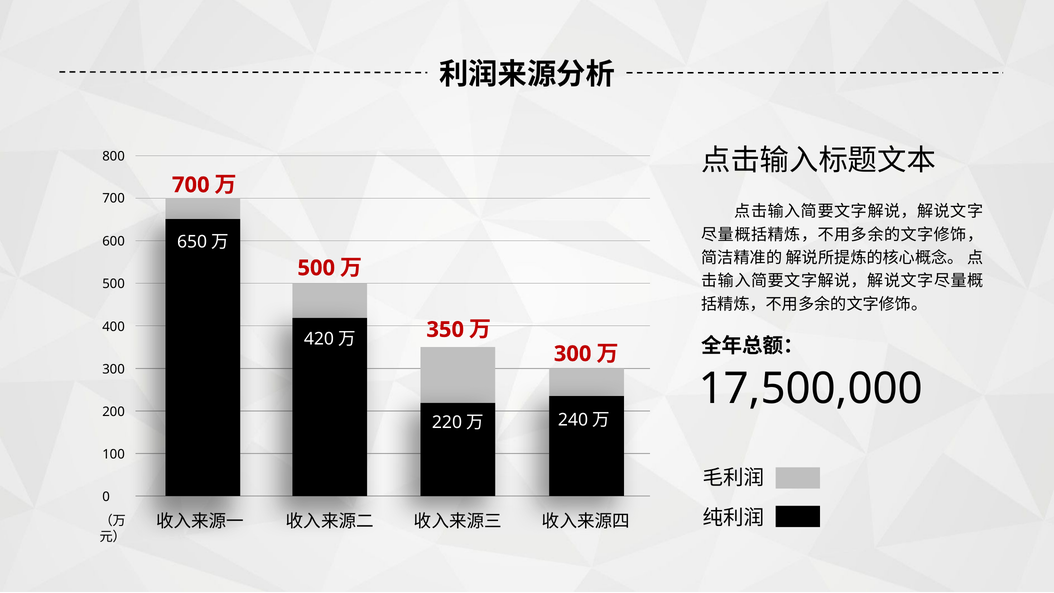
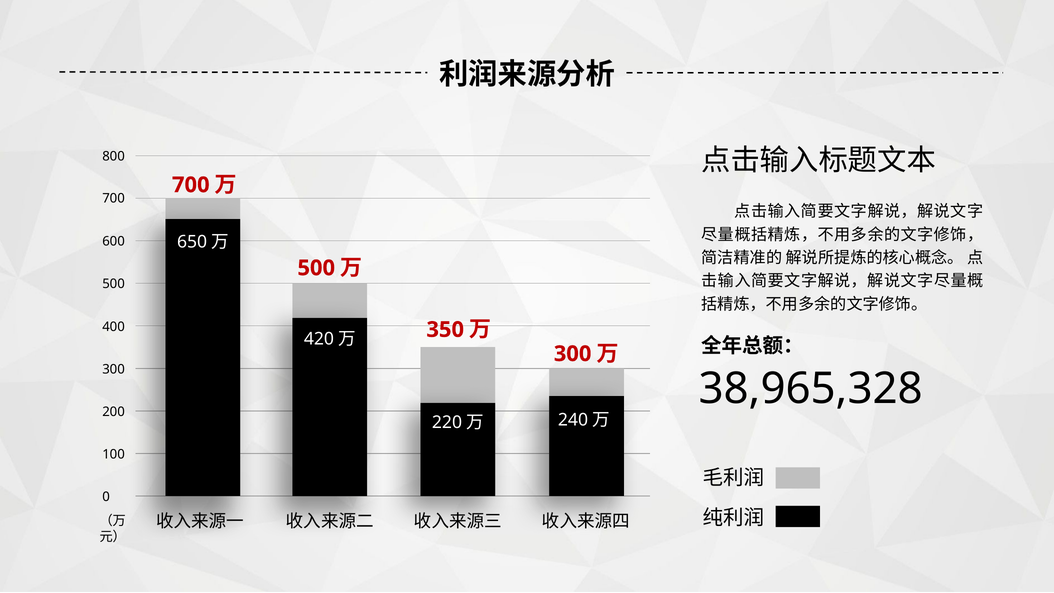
17,500,000: 17,500,000 -> 38,965,328 (811, 389)
